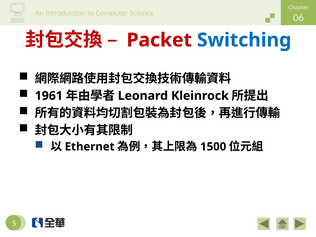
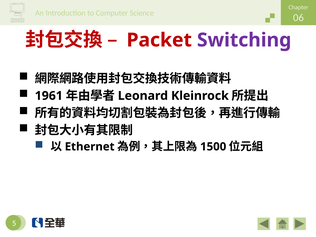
Switching colour: blue -> purple (244, 40)
